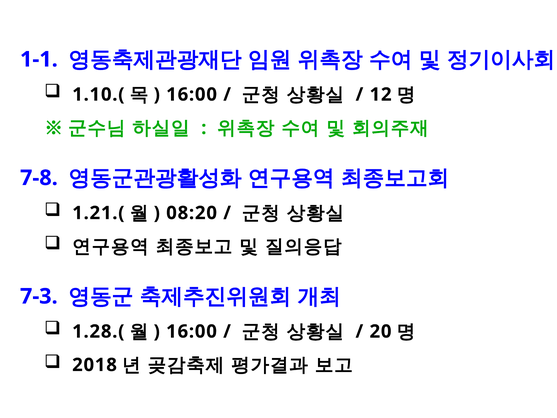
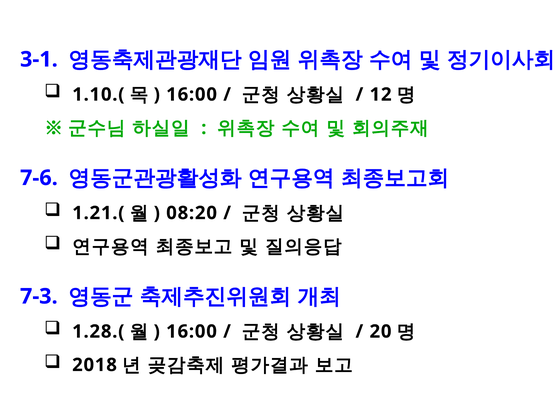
1-1: 1-1 -> 3-1 (39, 59)
7-8: 7-8 -> 7-6 (39, 178)
